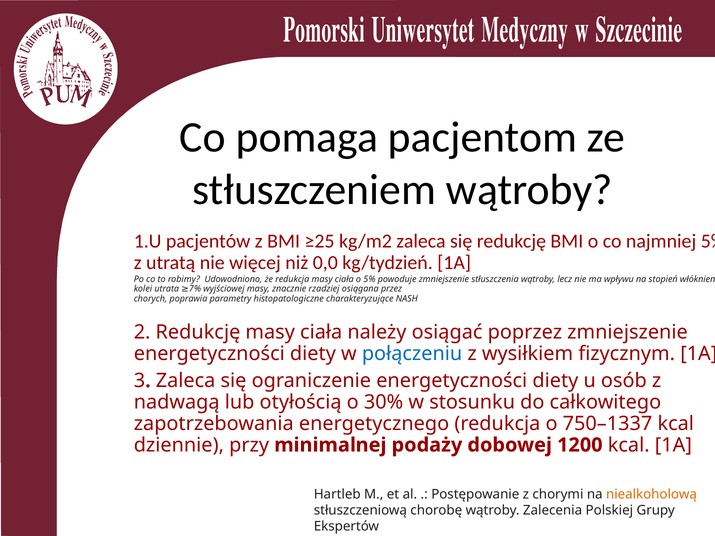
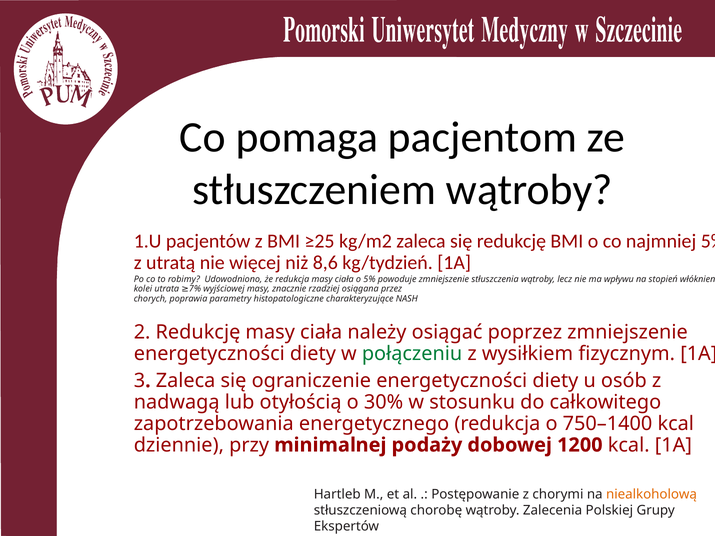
0,0: 0,0 -> 8,6 (325, 263)
połączeniu colour: blue -> green (412, 354)
750–1337: 750–1337 -> 750–1400 (608, 424)
